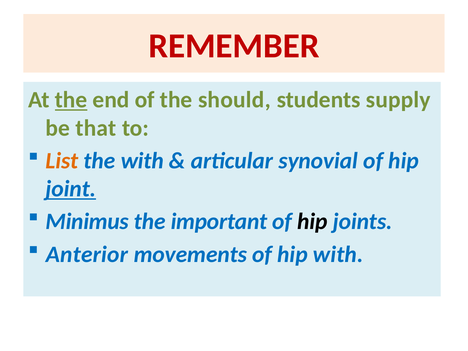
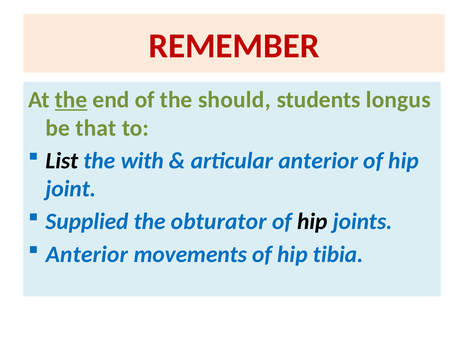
supply: supply -> longus (398, 100)
List colour: orange -> black (62, 161)
articular synovial: synovial -> anterior (318, 161)
joint underline: present -> none (71, 189)
Minimus: Minimus -> Supplied (87, 222)
important: important -> obturator (219, 222)
hip with: with -> tibia (338, 254)
